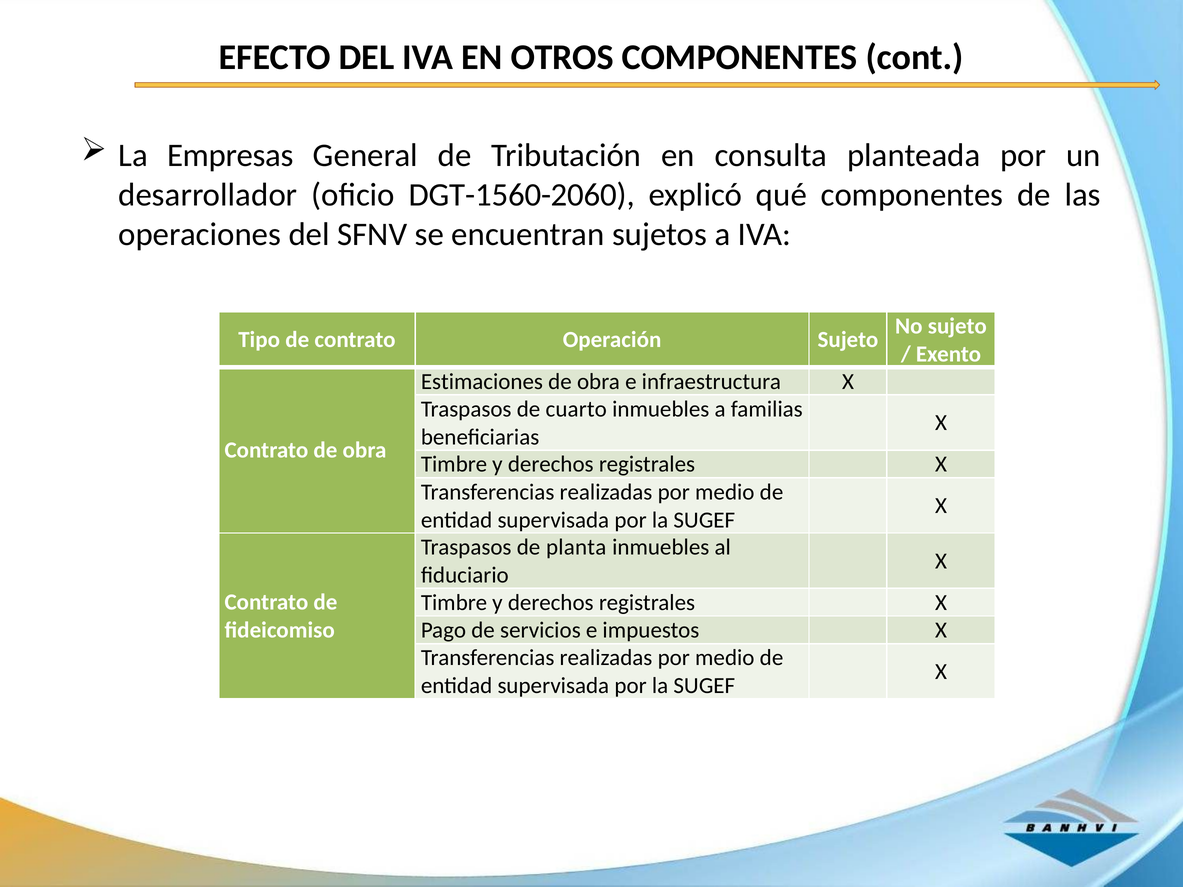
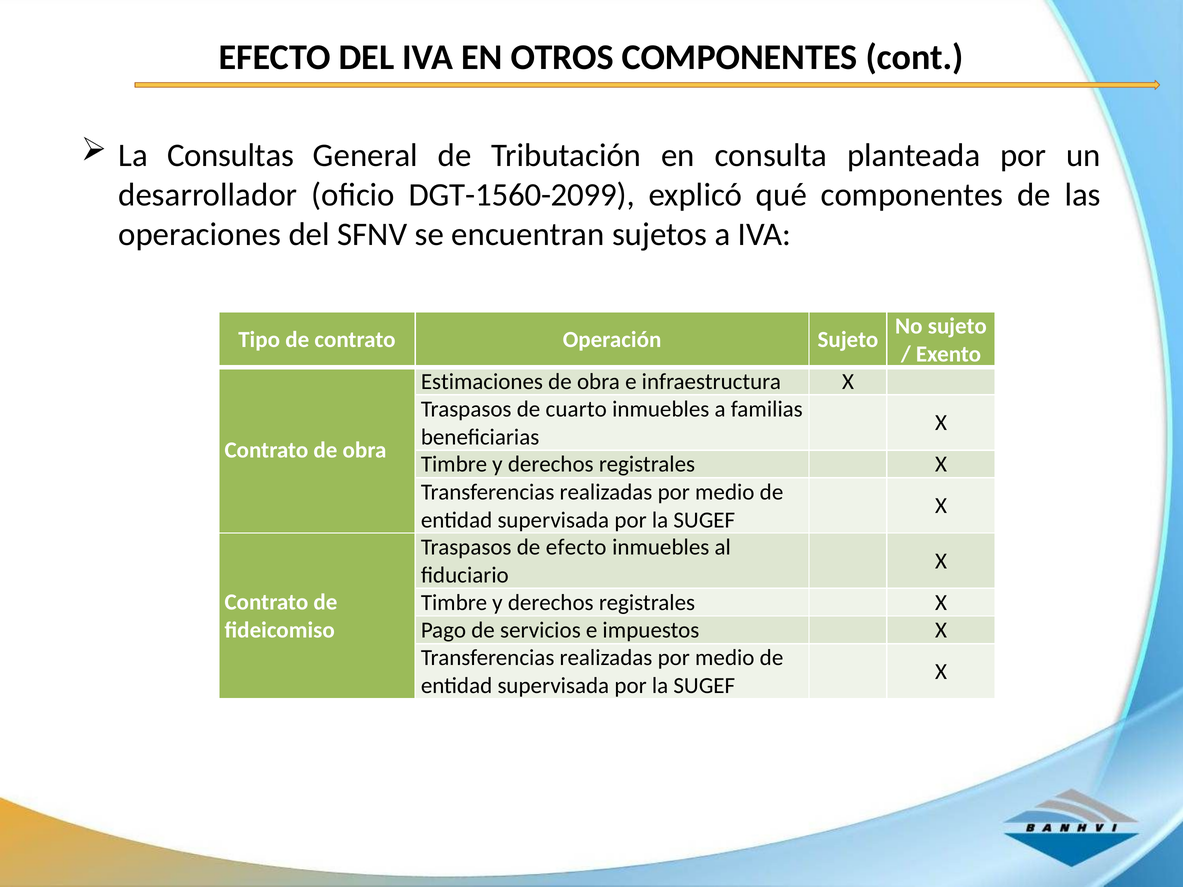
Empresas: Empresas -> Consultas (231, 155)
DGT-1560-2060: DGT-1560-2060 -> DGT-1560-2099 (522, 195)
de planta: planta -> efecto (576, 547)
